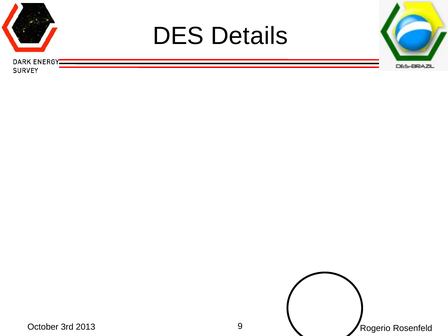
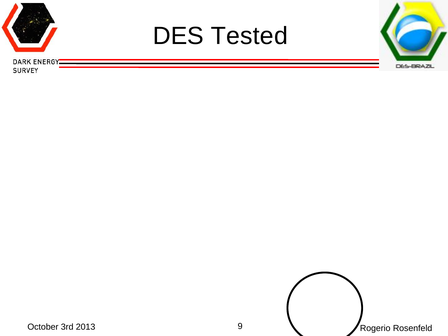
Details: Details -> Tested (249, 36)
